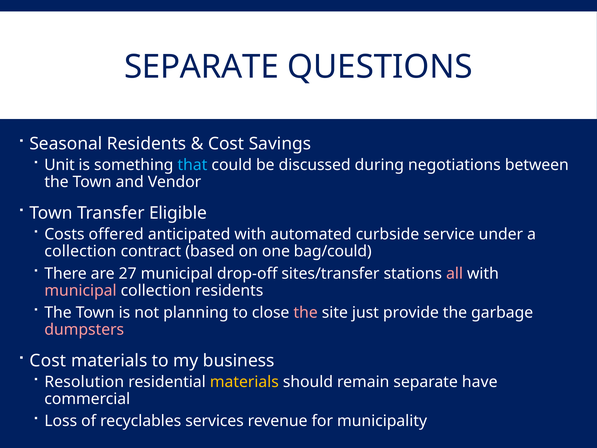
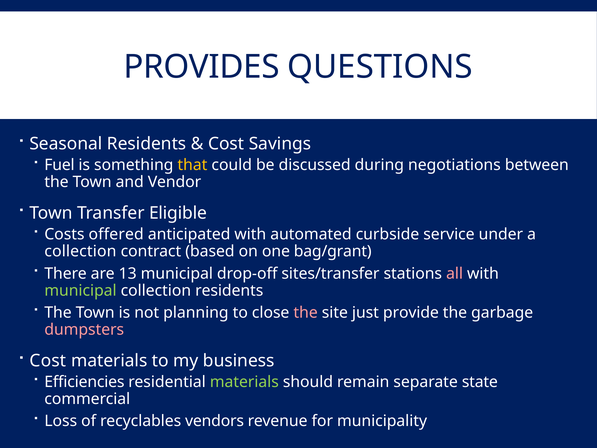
SEPARATE: SEPARATE -> PROVIDES (202, 67)
Unit: Unit -> Fuel (59, 165)
that colour: light blue -> yellow (192, 165)
bag/could: bag/could -> bag/grant (333, 251)
27: 27 -> 13 (128, 273)
municipal colour: pink -> light green (80, 290)
Resolution: Resolution -> Efficiencies (84, 382)
materials colour: yellow -> light green (244, 382)
have: have -> state (480, 382)
services: services -> vendors (215, 421)
